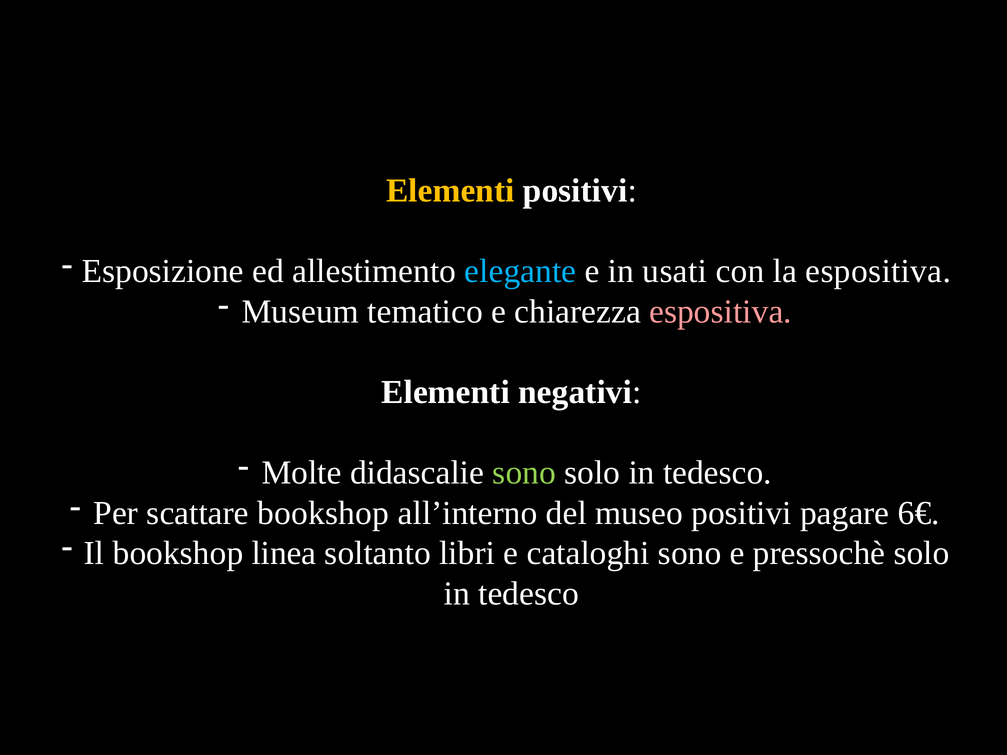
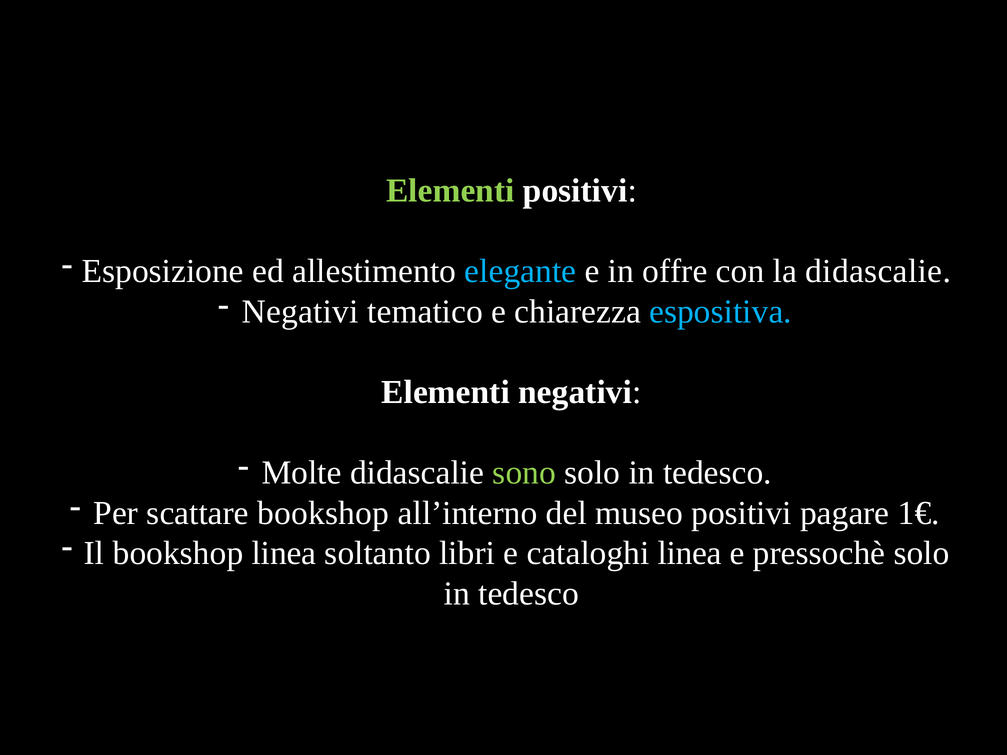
Elementi colour: yellow -> light green (450, 191)
usati: usati -> offre (675, 271)
la espositiva: espositiva -> didascalie (878, 271)
Museum: Museum -> Negativi (300, 312)
espositiva colour: pink -> light blue (721, 312)
6€: 6€ -> 1€ (919, 513)
cataloghi sono: sono -> linea (690, 553)
